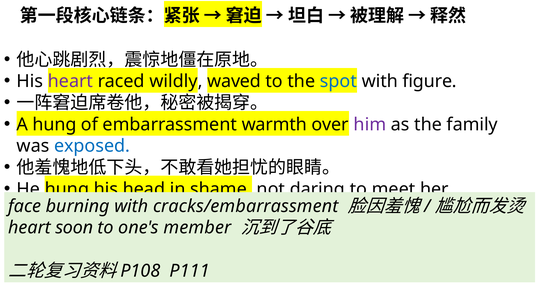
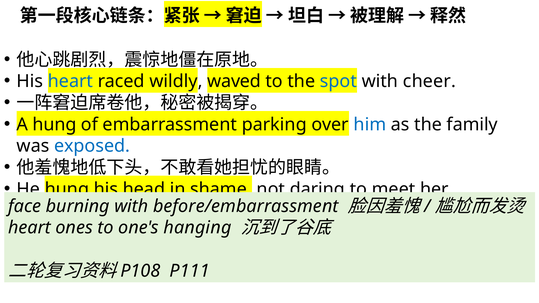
heart colour: purple -> blue (70, 81)
figure: figure -> cheer (429, 81)
warmth: warmth -> parking (274, 124)
him colour: purple -> blue (370, 124)
cracks/embarrassment: cracks/embarrassment -> before/embarrassment (246, 206)
soon: soon -> ones (74, 228)
member: member -> hanging (197, 228)
